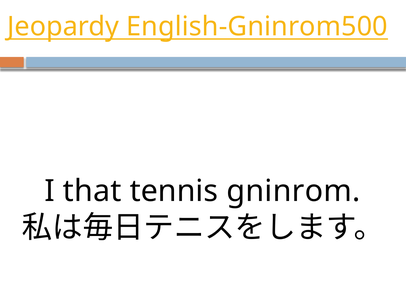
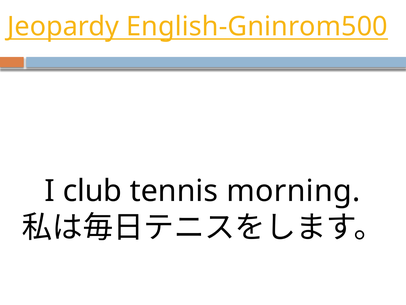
that: that -> club (92, 191)
gninrom: gninrom -> morning (293, 191)
